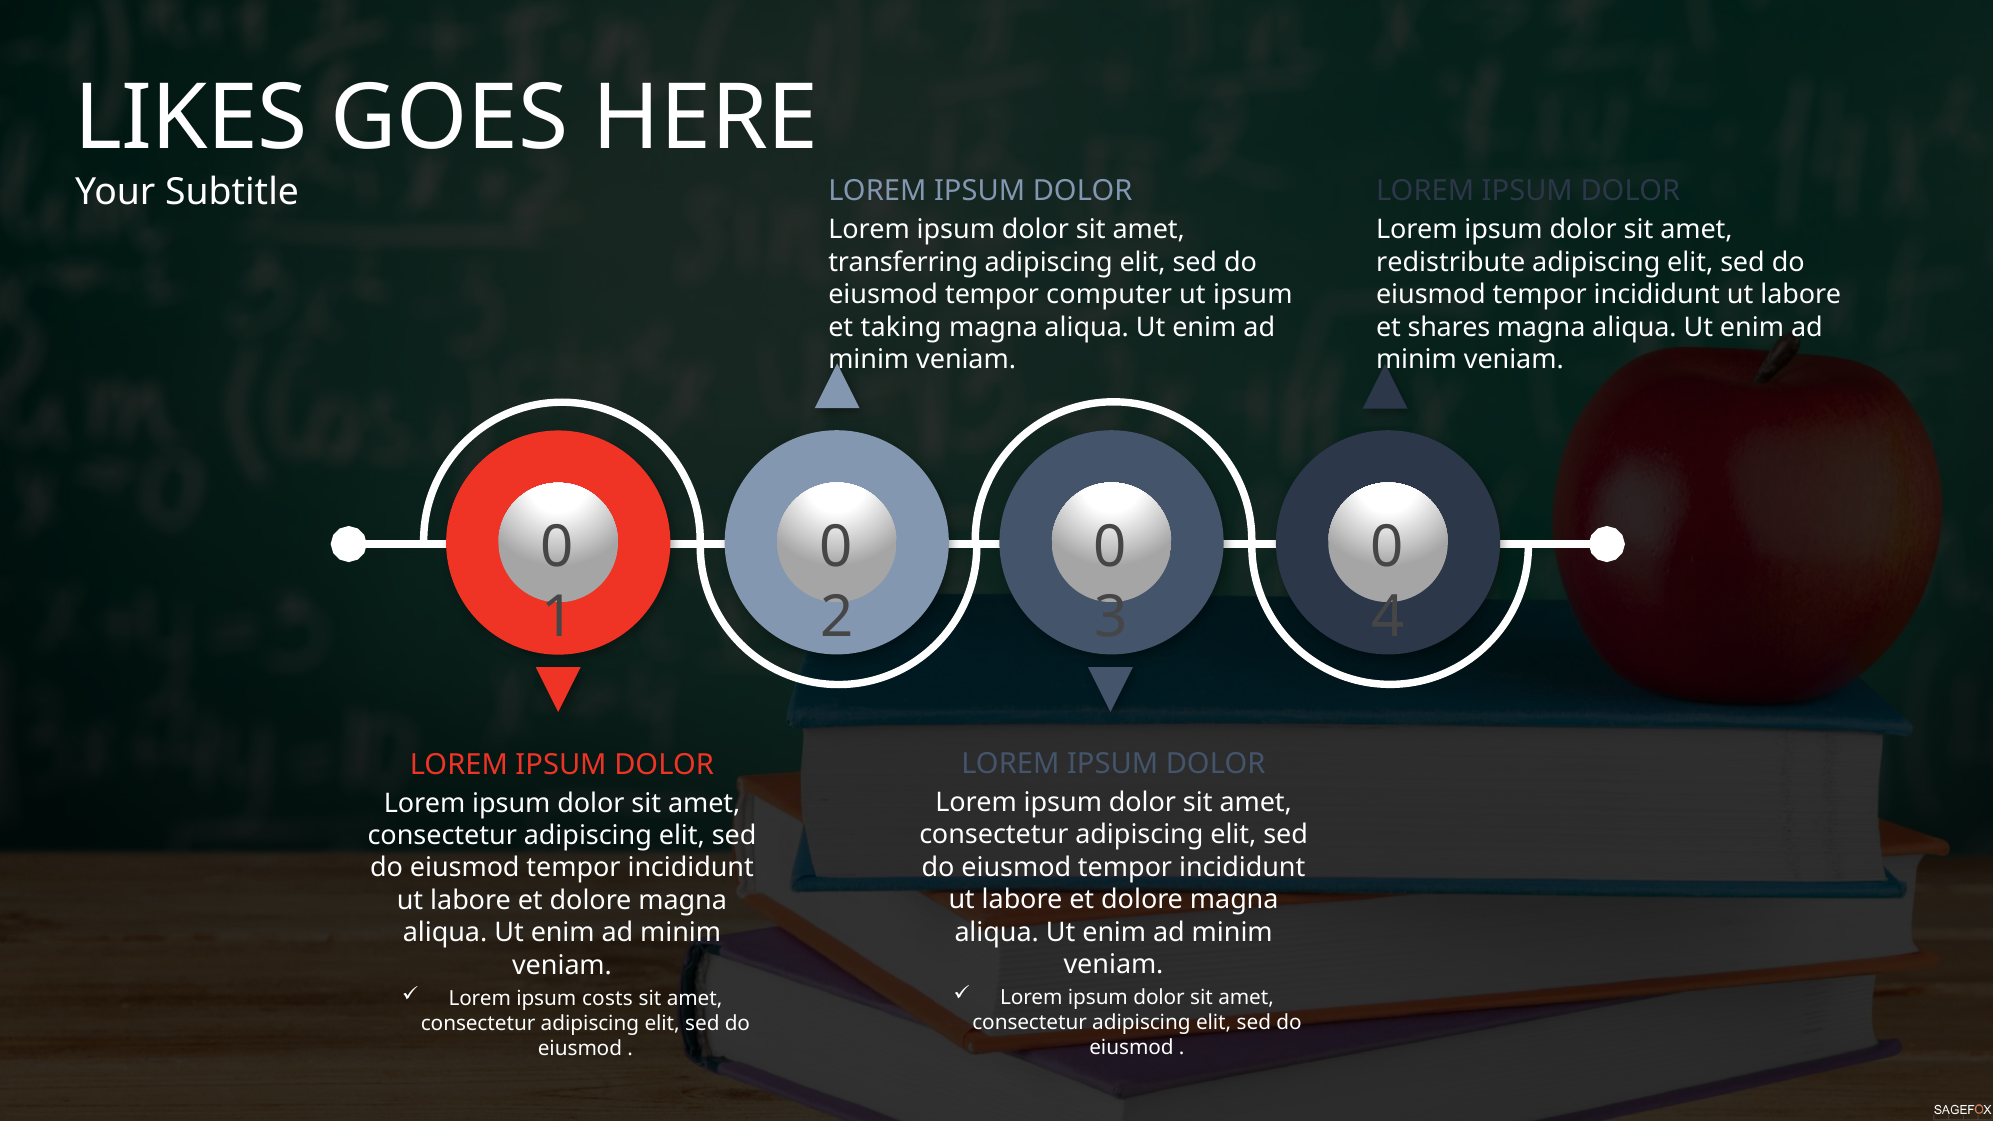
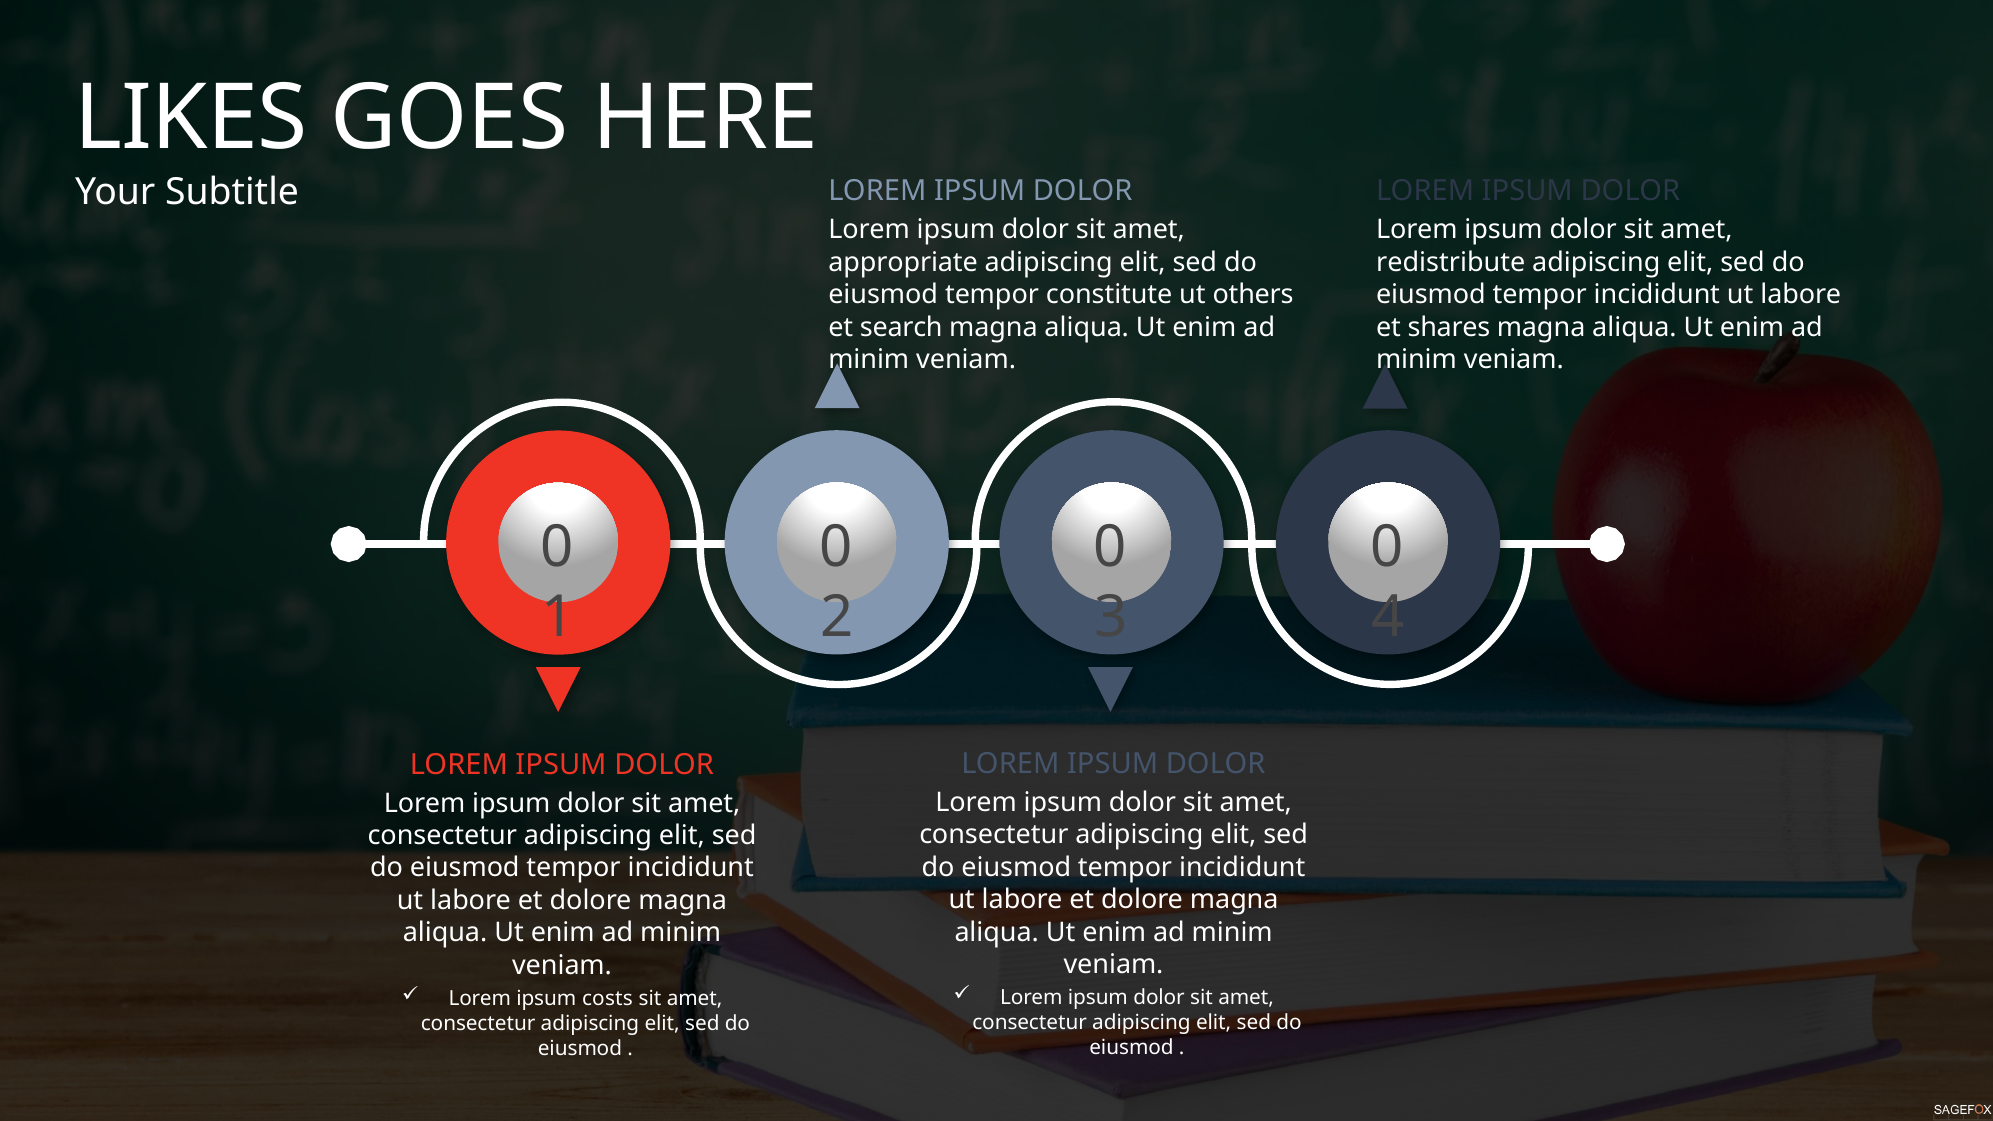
transferring: transferring -> appropriate (903, 262)
computer: computer -> constitute (1109, 295)
ut ipsum: ipsum -> others (1253, 295)
taking: taking -> search (901, 327)
